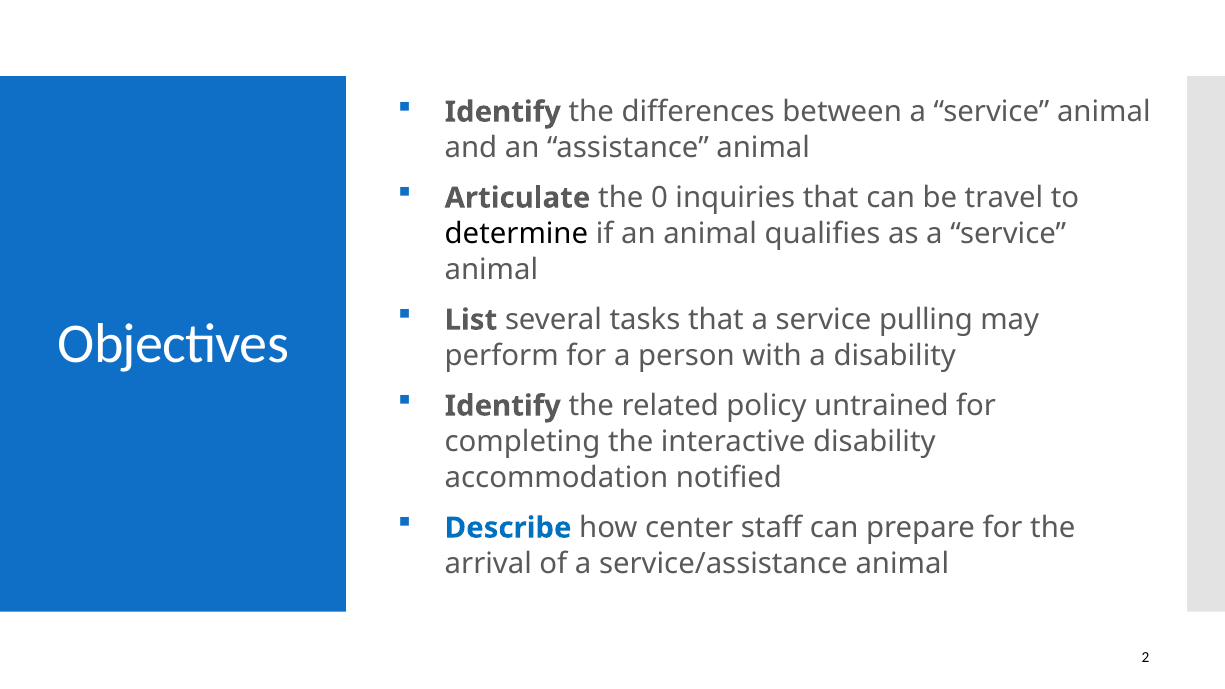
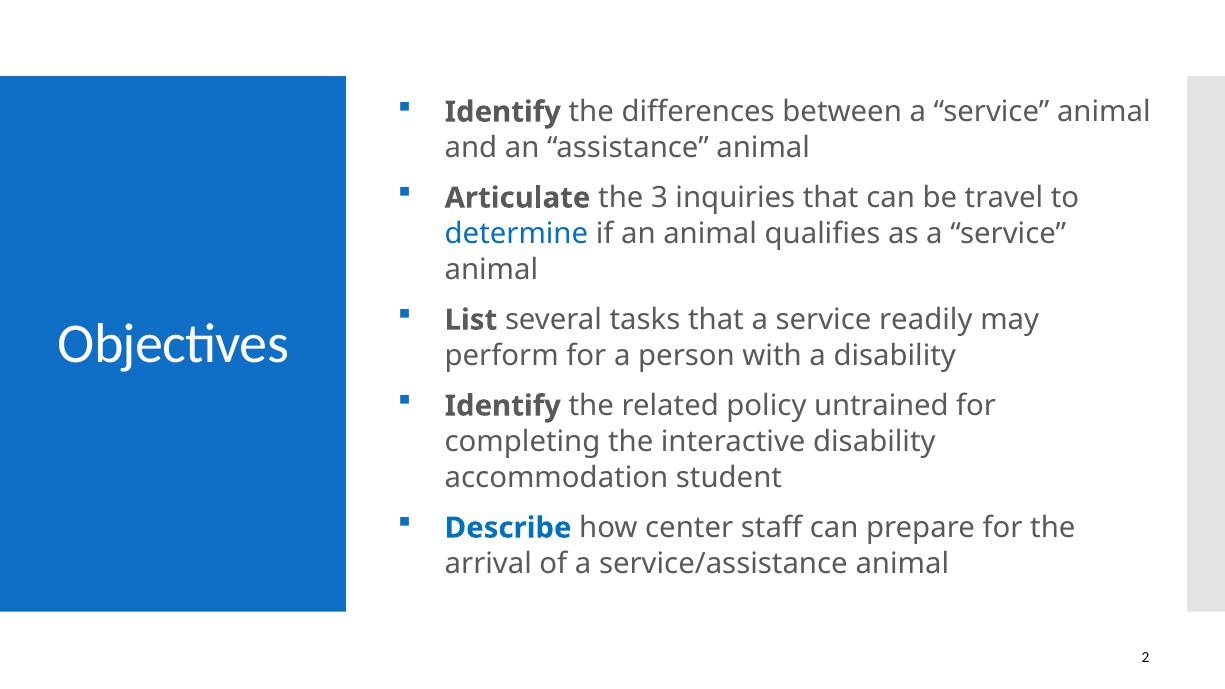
0: 0 -> 3 (660, 198)
determine colour: black -> blue (516, 234)
pulling: pulling -> readily (926, 320)
notified: notified -> student (729, 478)
